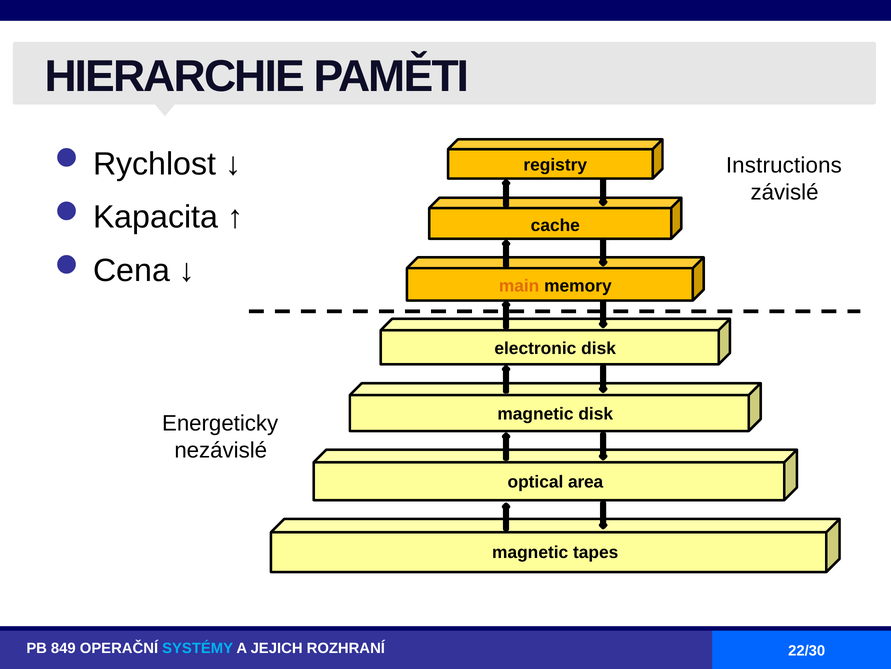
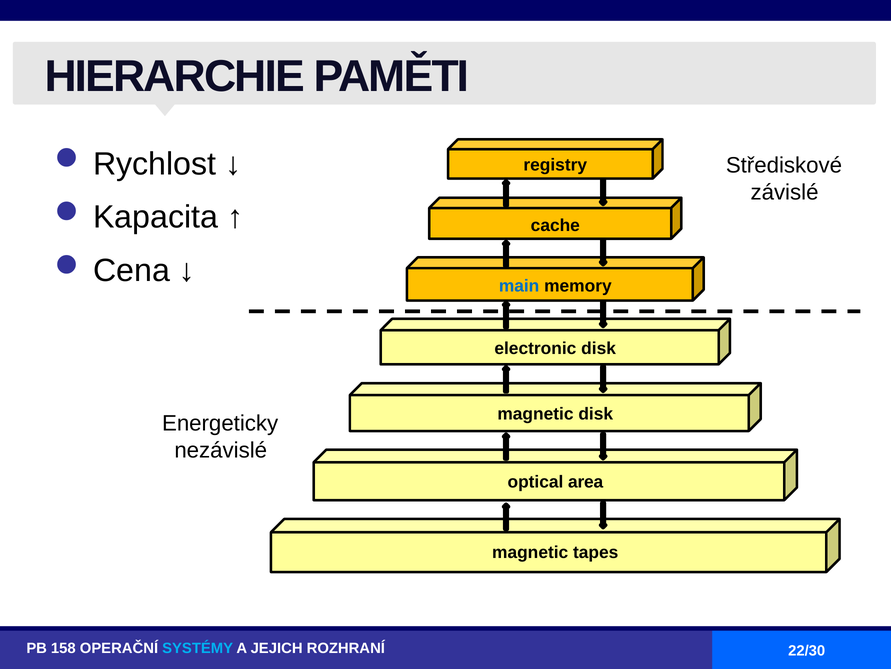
Instructions: Instructions -> Střediskové (784, 165)
main colour: orange -> blue (519, 286)
849: 849 -> 158 (63, 648)
